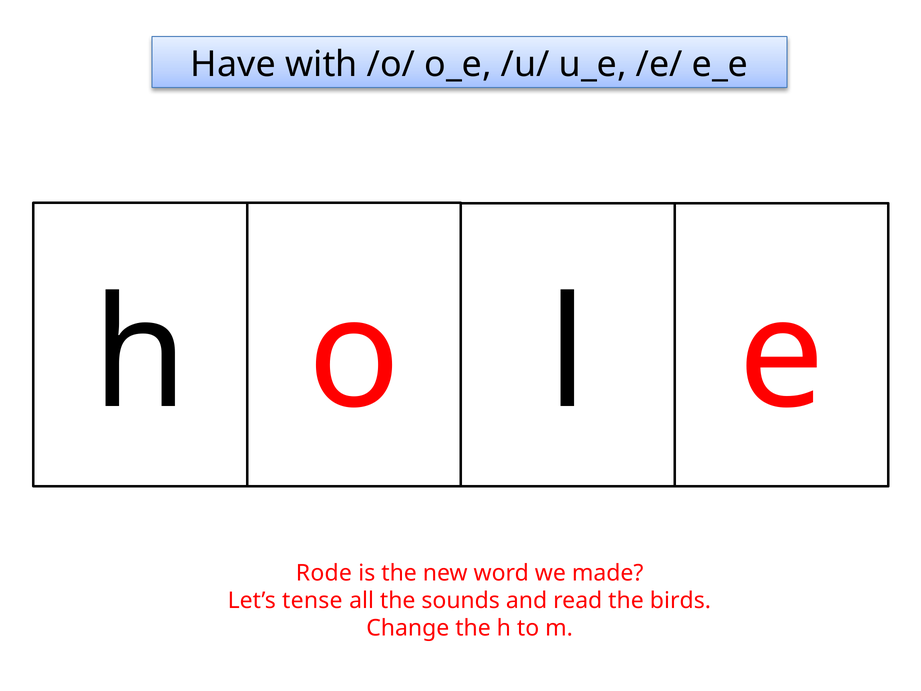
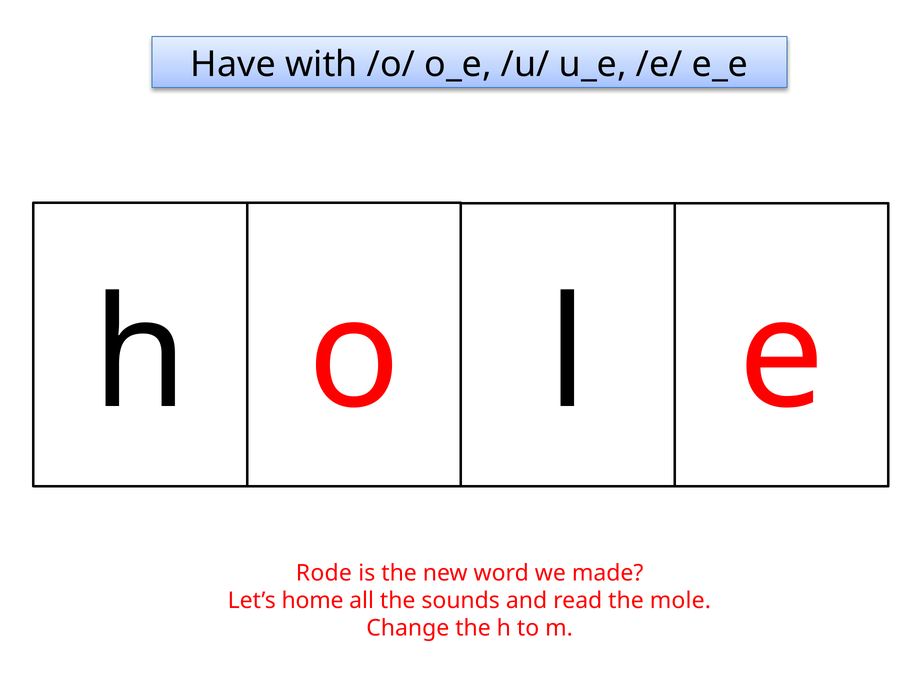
tense: tense -> home (313, 600)
birds: birds -> mole (680, 600)
